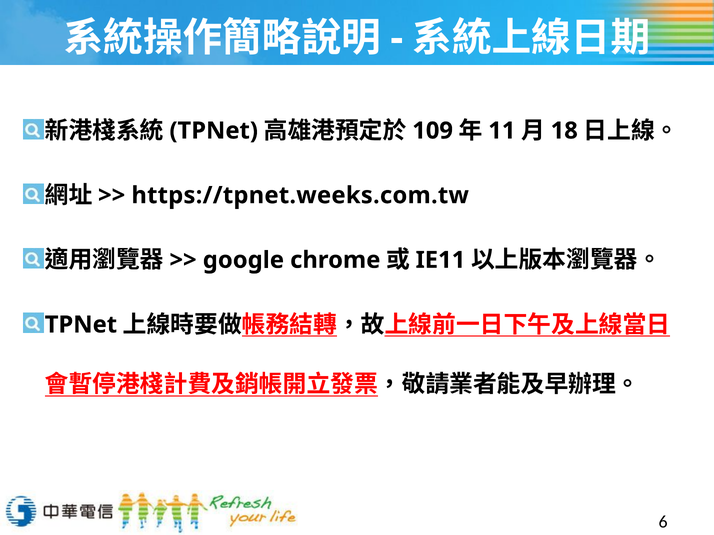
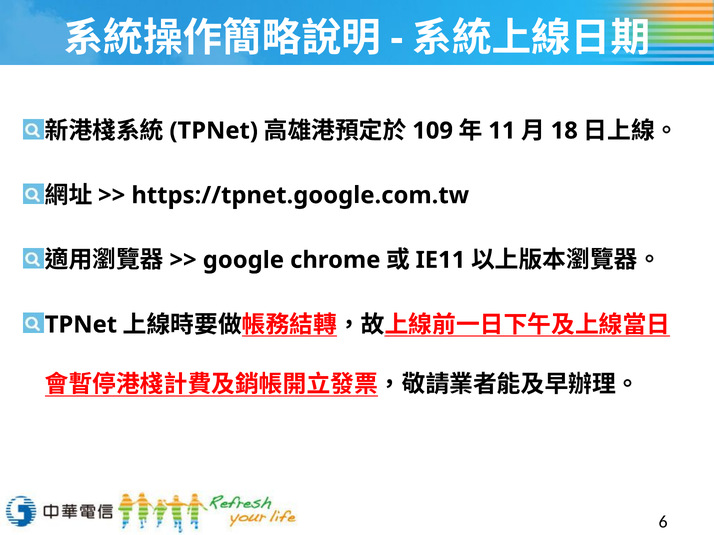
https://tpnet.weeks.com.tw: https://tpnet.weeks.com.tw -> https://tpnet.google.com.tw (300, 196)
